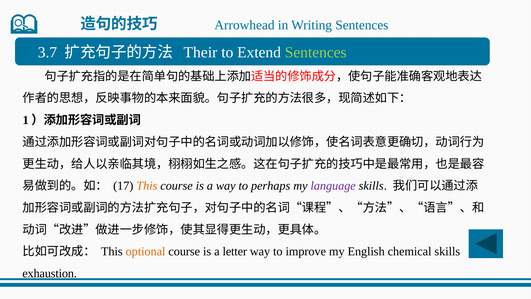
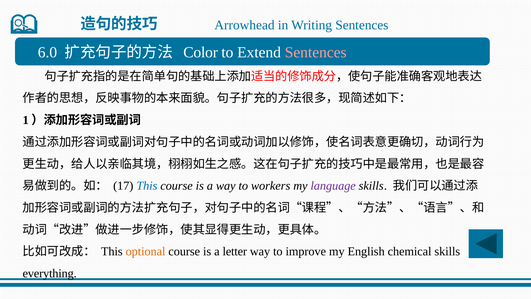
3.7: 3.7 -> 6.0 (47, 52)
Their: Their -> Color (201, 52)
Sentences colour: light green -> pink (316, 52)
This colour: orange -> blue (147, 186)
perhaps: perhaps -> workers (271, 186)
exhaustion: exhaustion -> everything (50, 273)
